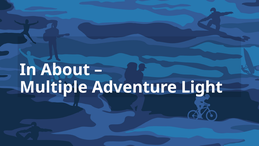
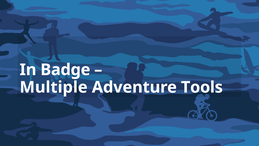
About: About -> Badge (65, 70)
Light: Light -> Tools (202, 87)
